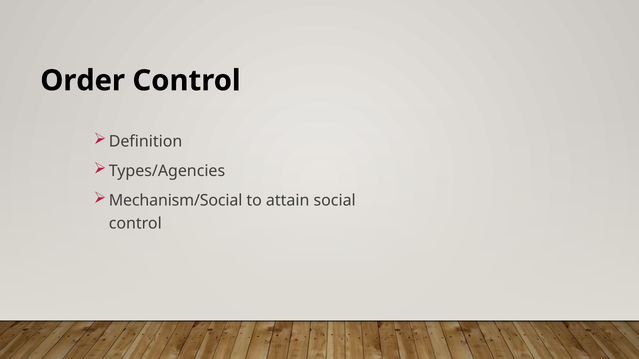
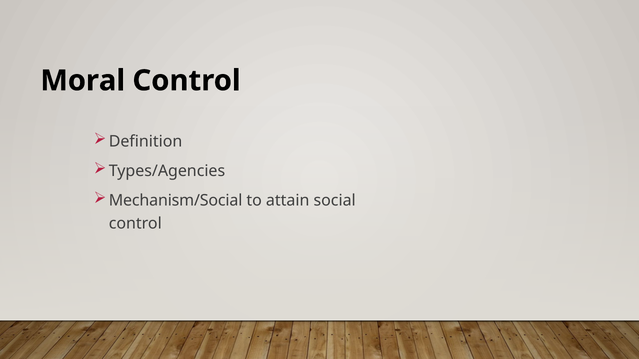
Order: Order -> Moral (83, 81)
